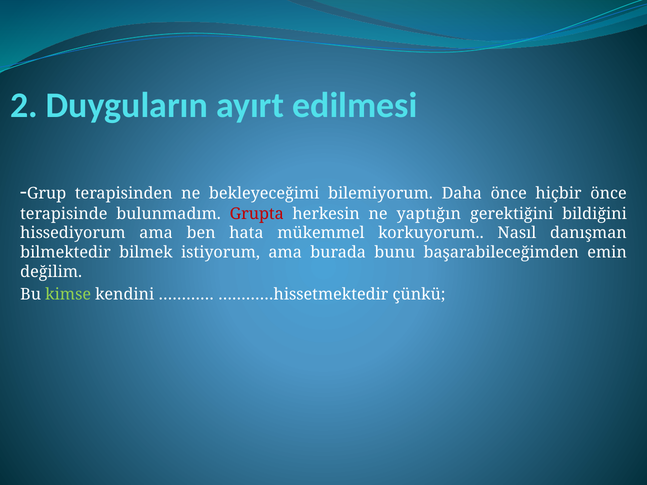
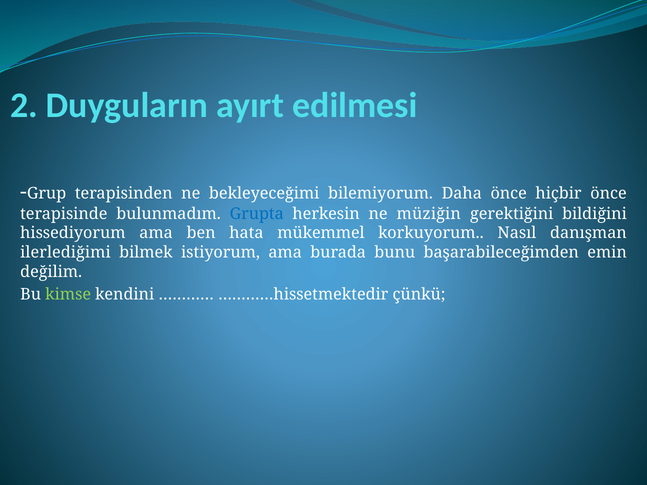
Grupta colour: red -> blue (257, 214)
yaptığın: yaptığın -> müziğin (429, 214)
bilmektedir: bilmektedir -> ilerlediğimi (65, 253)
